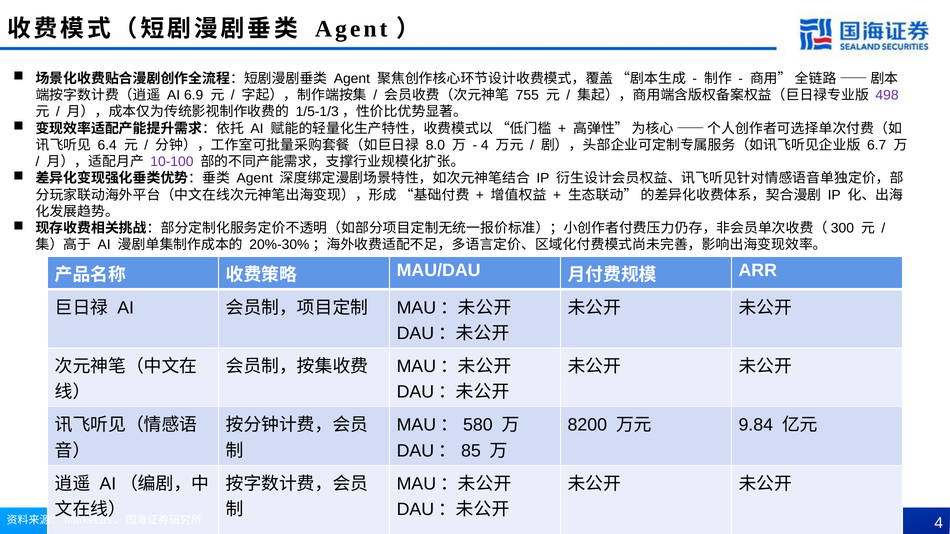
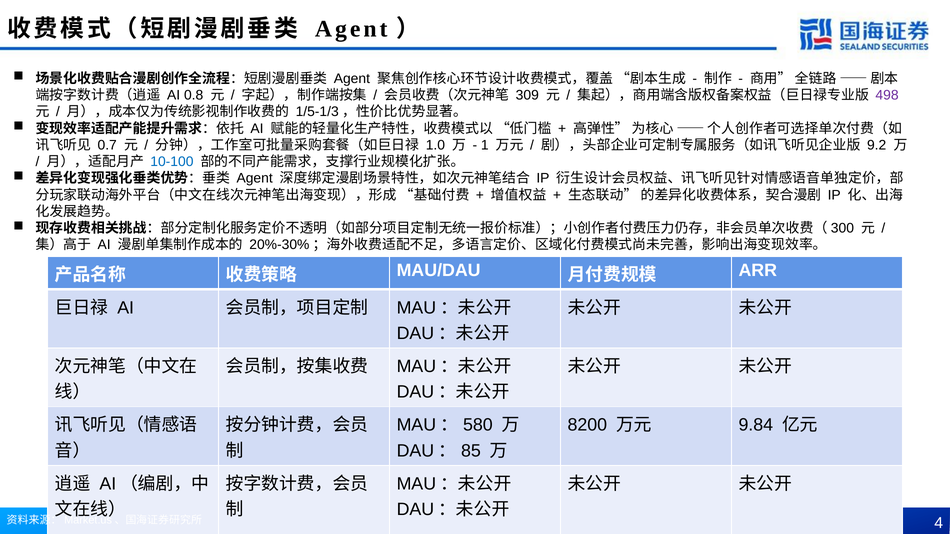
6.9: 6.9 -> 0.8 (194, 95)
755: 755 -> 309 (527, 95)
6.4: 6.4 -> 0.7 (107, 145)
8.0: 8.0 -> 1.0 (435, 145)
4: 4 -> 1 (485, 145)
6.7: 6.7 -> 9.2 (877, 145)
10-100 colour: purple -> blue (172, 162)
